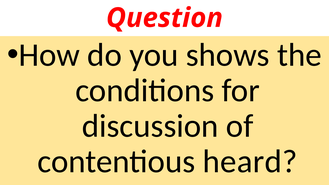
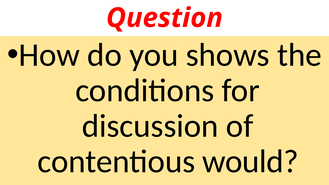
heard: heard -> would (250, 162)
